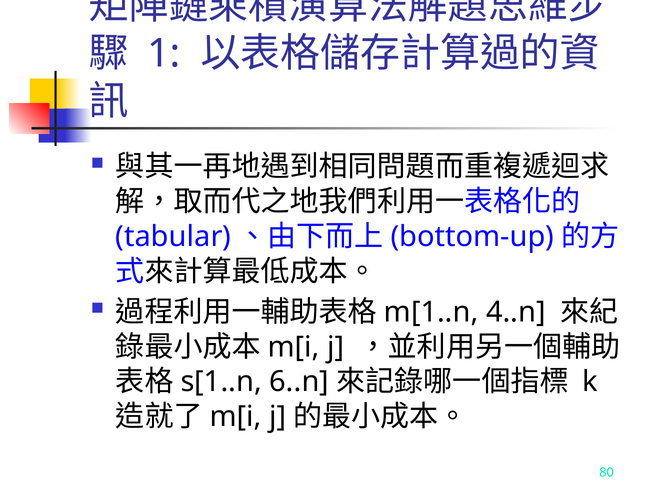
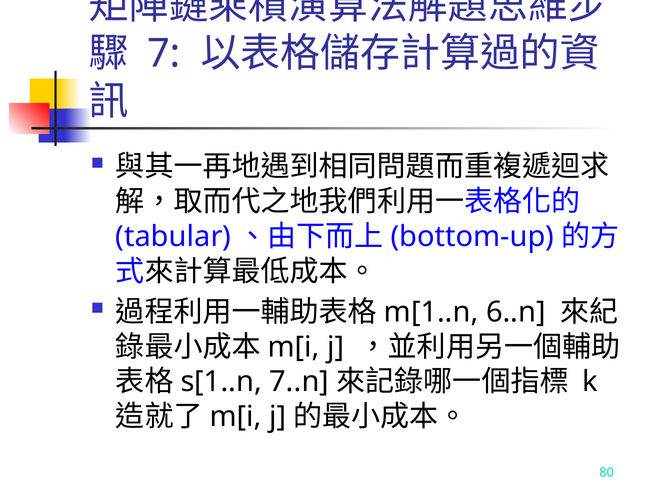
1: 1 -> 7 (164, 53)
4..n: 4..n -> 6..n (516, 312)
6..n: 6..n -> 7..n (299, 382)
